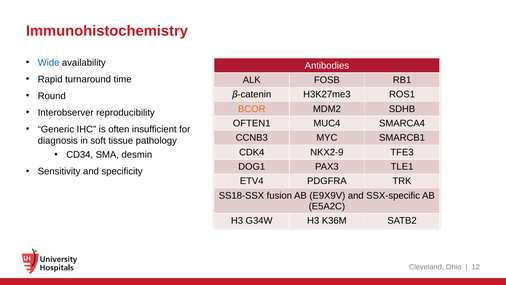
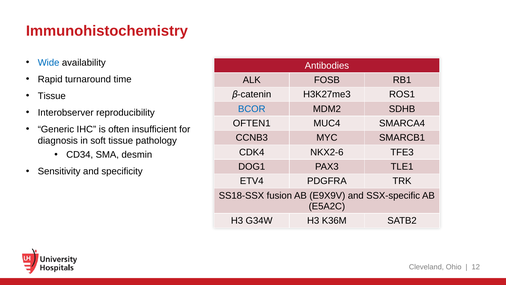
Round: Round -> Tissue (52, 96)
BCOR colour: orange -> blue (252, 109)
NKX2-9: NKX2-9 -> NKX2-6 (327, 152)
